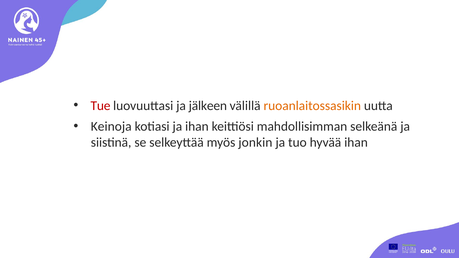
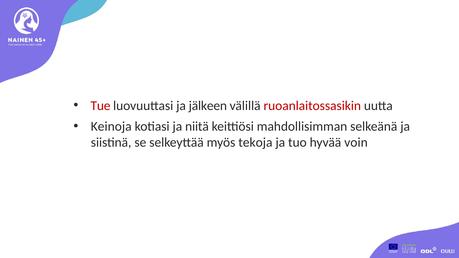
ruoanlaitossasikin colour: orange -> red (312, 106)
ja ihan: ihan -> niitä (197, 127)
jonkin: jonkin -> tekoja (255, 143)
hyvää ihan: ihan -> voin (356, 143)
